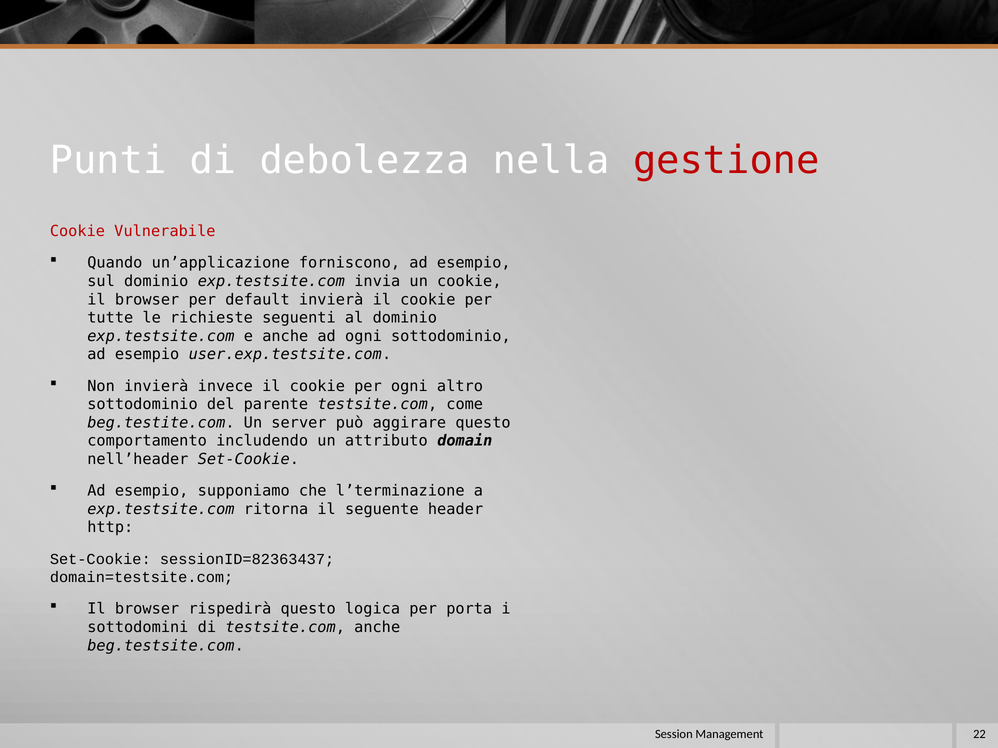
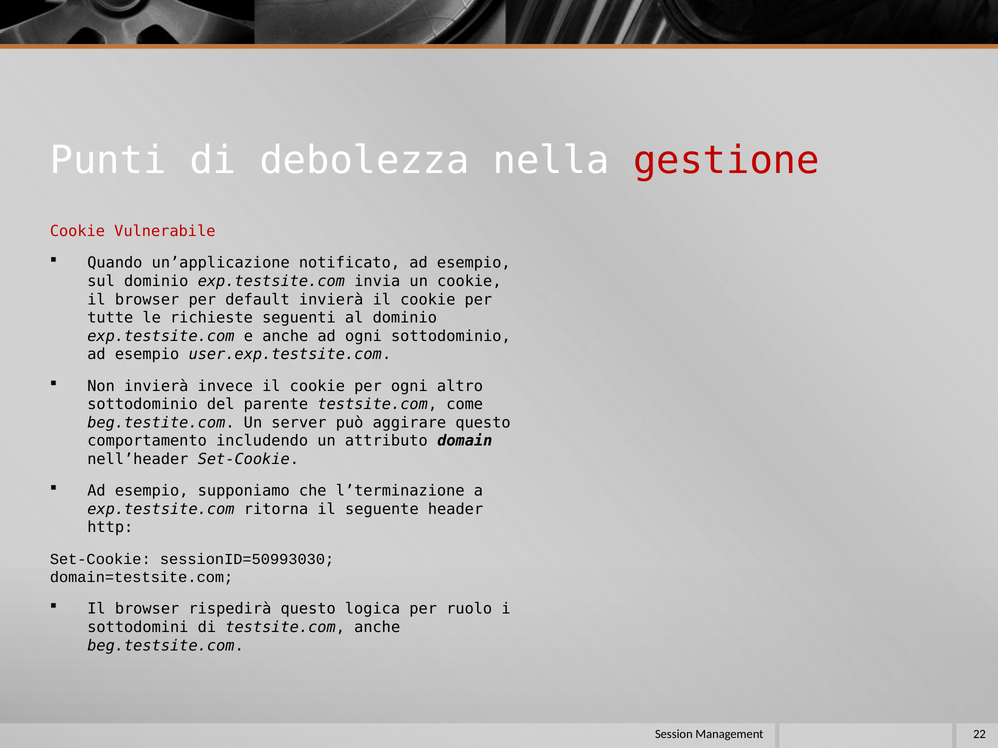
forniscono: forniscono -> notificato (349, 263)
sessionID=82363437: sessionID=82363437 -> sessionID=50993030 (247, 559)
porta: porta -> ruolo (469, 609)
